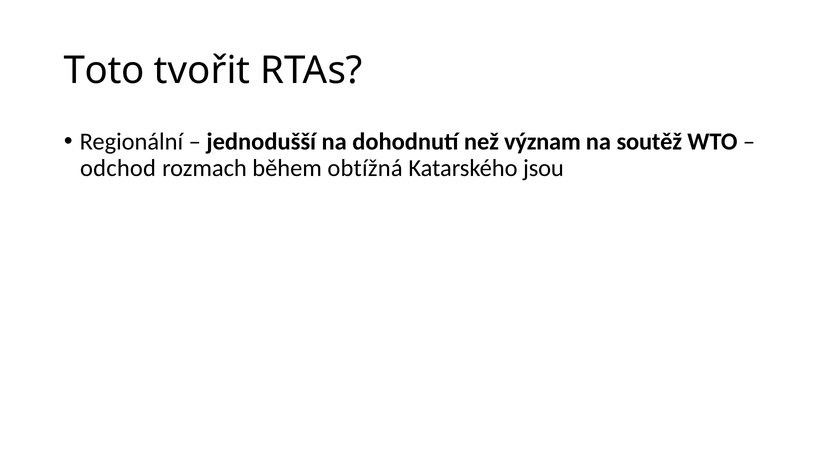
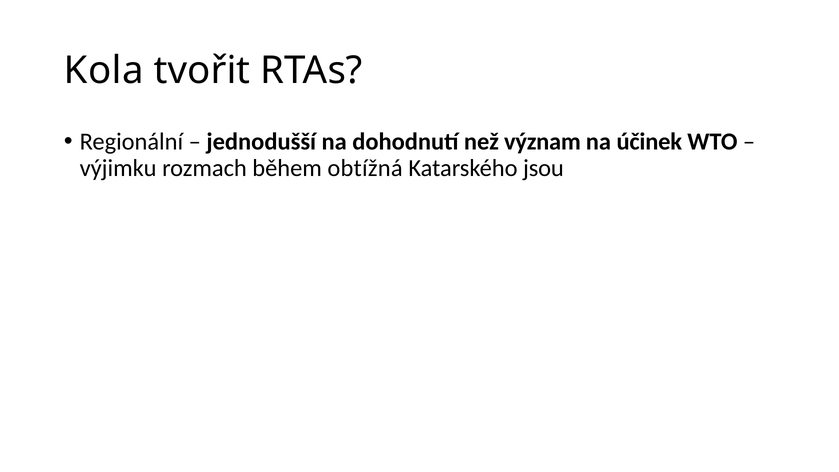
Toto: Toto -> Kola (104, 70)
soutěž: soutěž -> účinek (649, 142)
odchod: odchod -> výjimku (118, 168)
